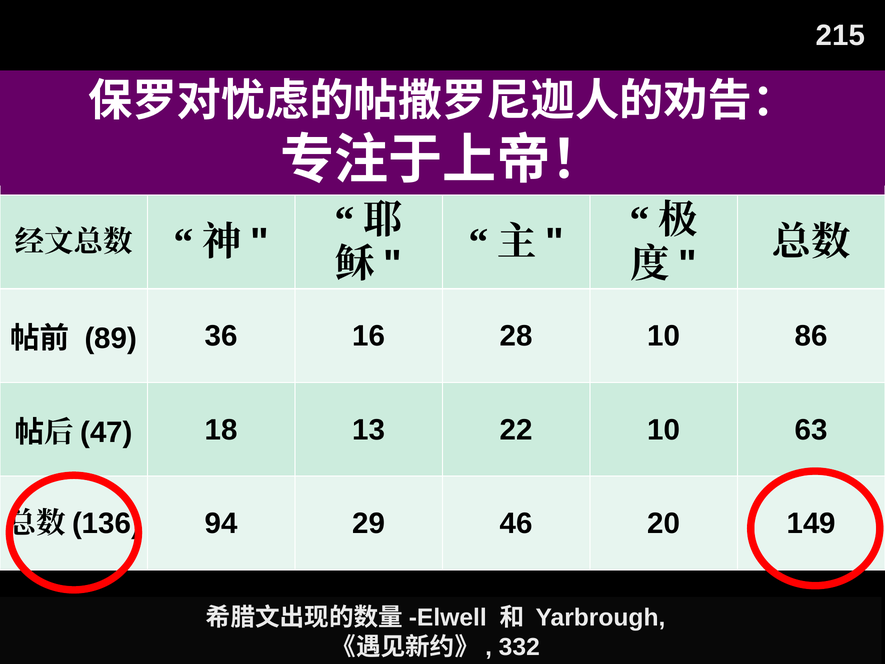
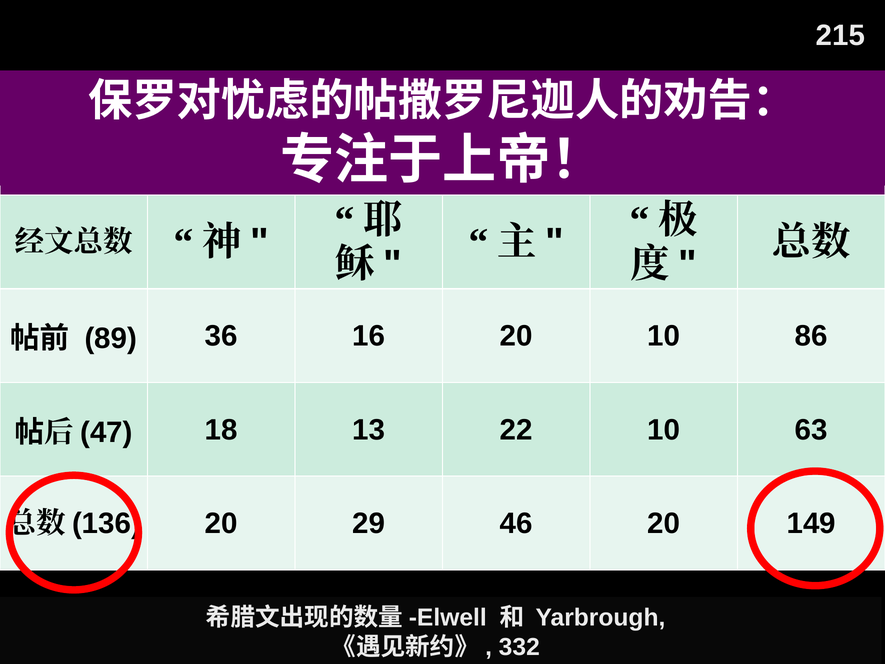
16 28: 28 -> 20 (516, 336)
94: 94 -> 20 (221, 523)
